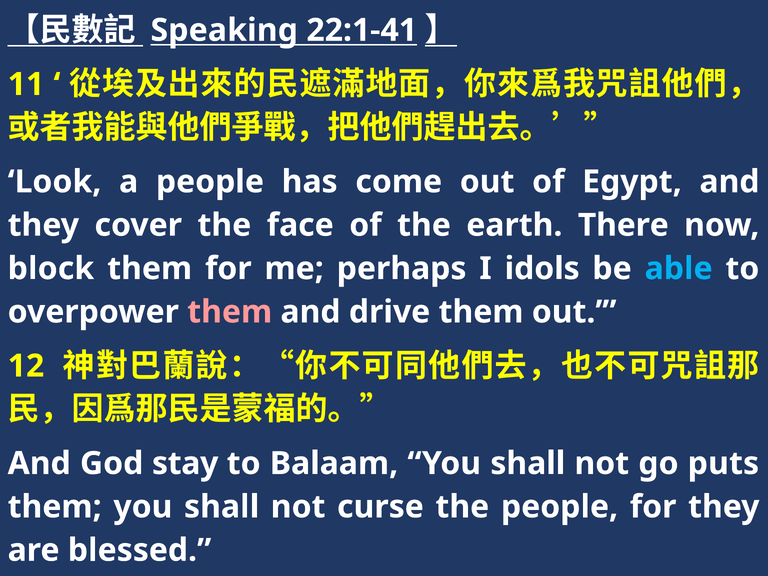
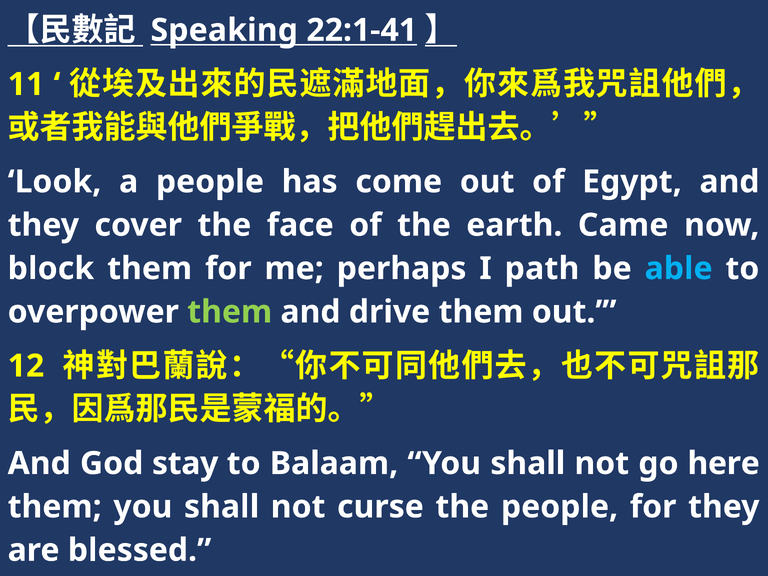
There: There -> Came (623, 225)
idols: idols -> path (542, 269)
them colour: pink -> light green (230, 312)
puts: puts -> here (724, 463)
